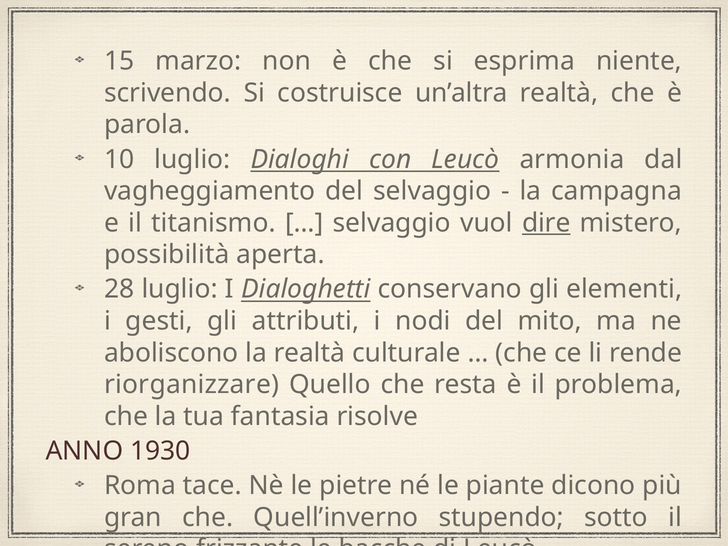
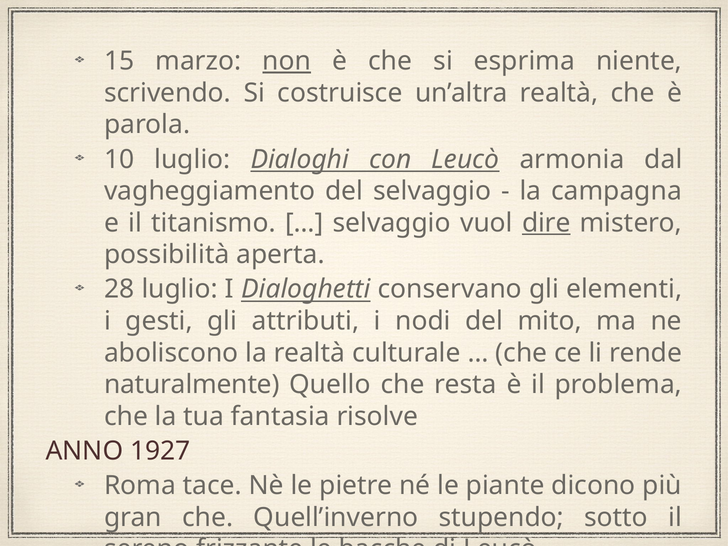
non underline: none -> present (287, 61)
riorganizzare: riorganizzare -> naturalmente (192, 385)
1930: 1930 -> 1927 (160, 451)
